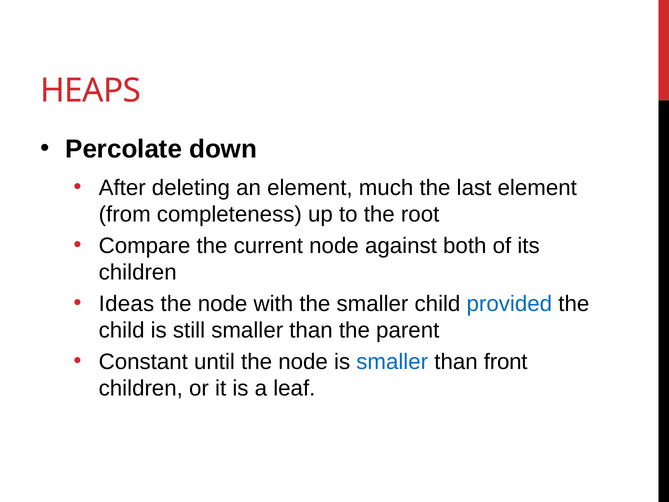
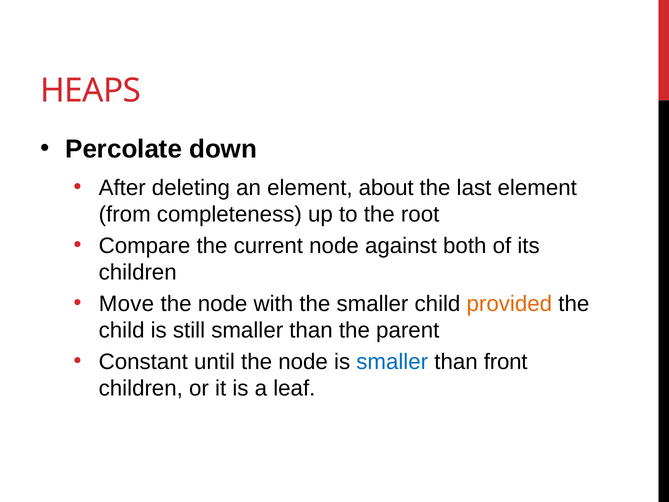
much: much -> about (386, 188)
Ideas: Ideas -> Move (126, 304)
provided colour: blue -> orange (509, 304)
